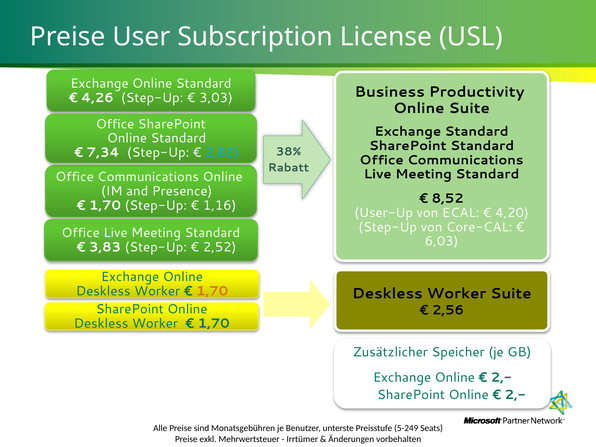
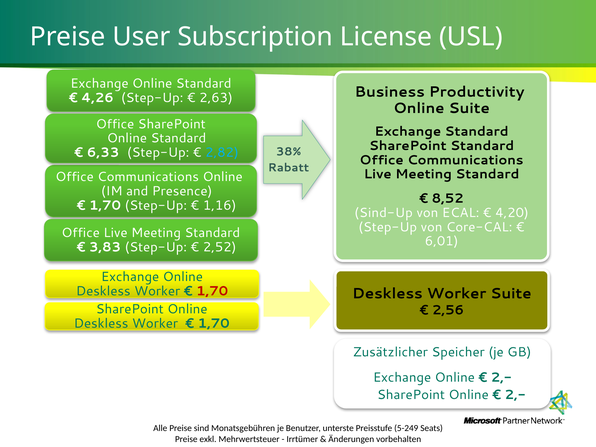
3,03: 3,03 -> 2,63 (216, 98)
7,34: 7,34 -> 6,33 (103, 153)
User-Up: User-Up -> Sind-Up (384, 213)
6,03: 6,03 -> 6,01 (442, 241)
1,70 colour: orange -> red (212, 291)
